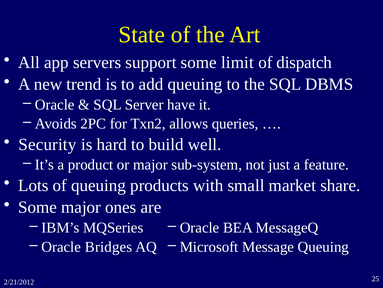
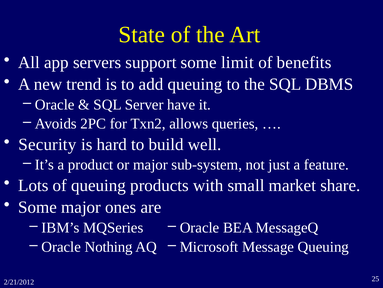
dispatch: dispatch -> benefits (304, 62)
Bridges: Bridges -> Nothing (109, 246)
